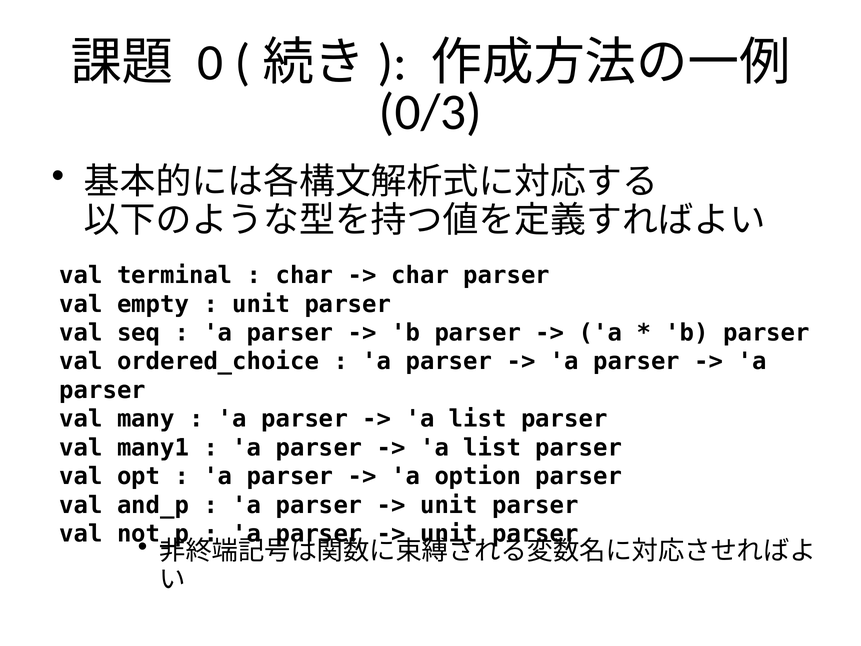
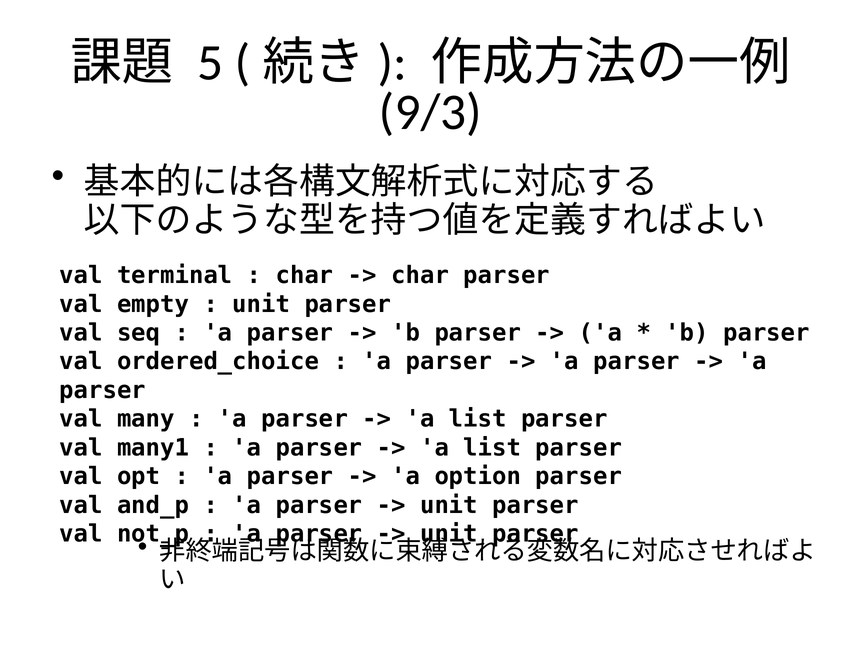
0: 0 -> 5 (210, 63)
0/3: 0/3 -> 9/3 (430, 112)
